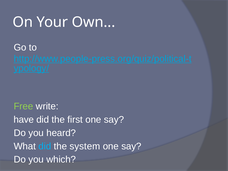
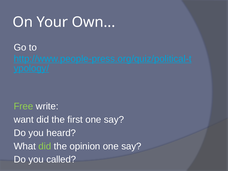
have: have -> want (24, 120)
did colour: light blue -> light green (45, 146)
system: system -> opinion (85, 146)
which: which -> called (61, 160)
